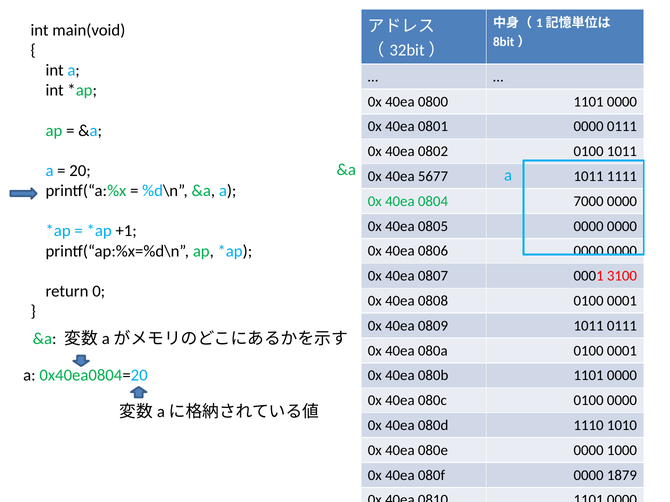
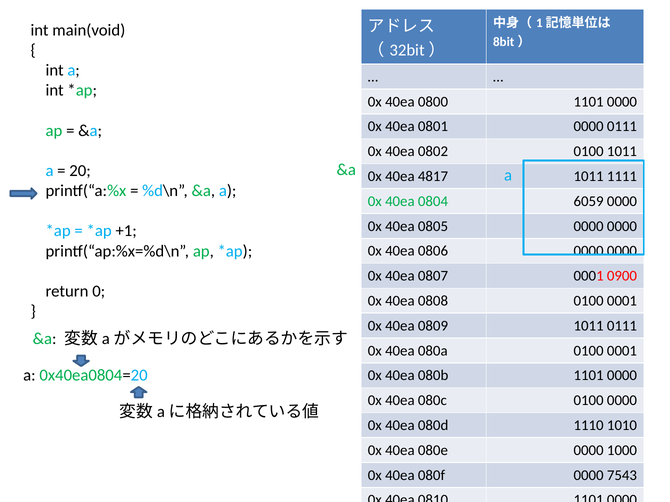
5677: 5677 -> 4817 (433, 176)
7000: 7000 -> 6059 (589, 201)
3100: 3100 -> 0900 (622, 276)
1879: 1879 -> 7543 (622, 476)
